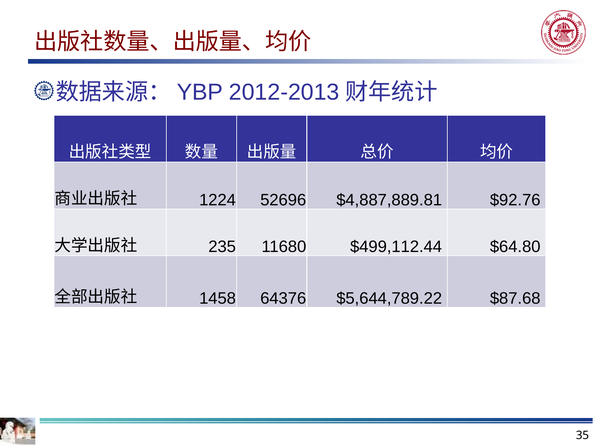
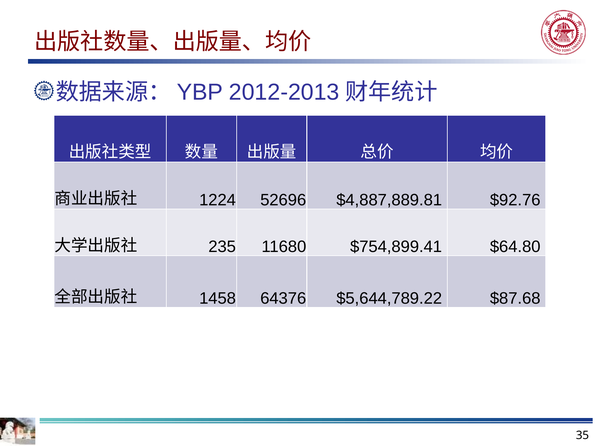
$499,112.44: $499,112.44 -> $754,899.41 (396, 247)
